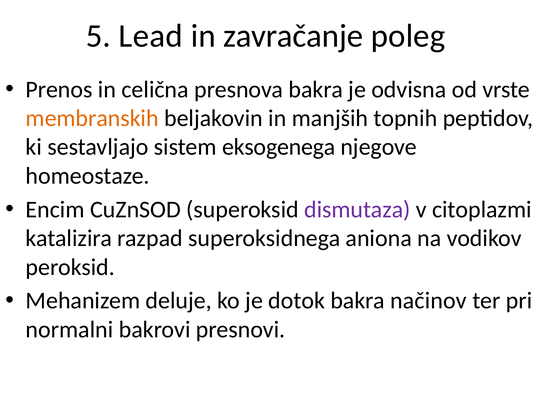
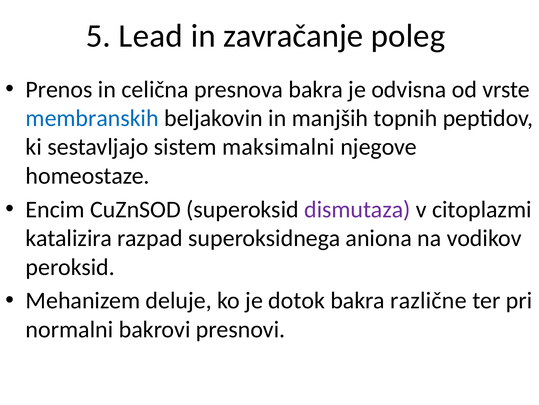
membranskih colour: orange -> blue (92, 118)
eksogenega: eksogenega -> maksimalni (278, 147)
načinov: načinov -> različne (428, 300)
